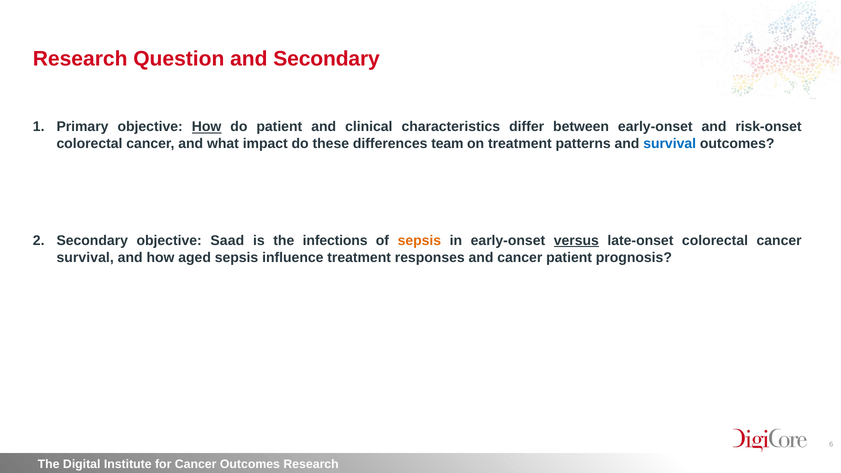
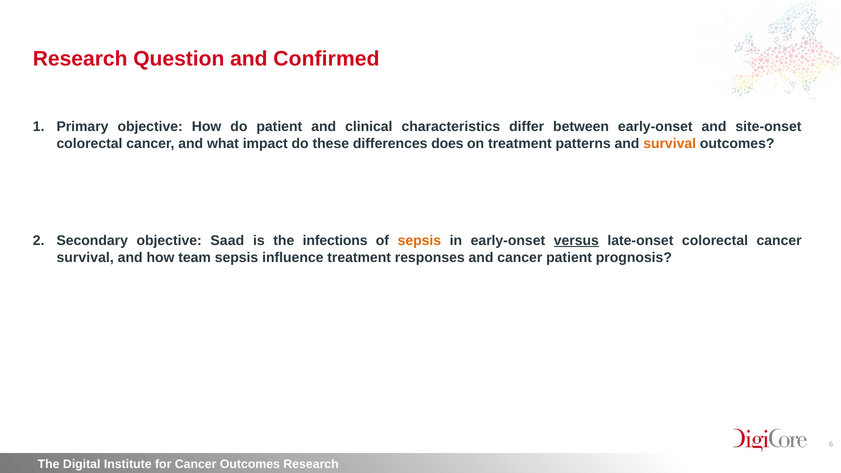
and Secondary: Secondary -> Confirmed (326, 59)
How underline: present -> none (207, 127)
risk-onset: risk-onset -> site-onset (768, 127)
team: team -> does (447, 144)
survival colour: blue -> orange (670, 144)
aged: aged -> team (195, 257)
